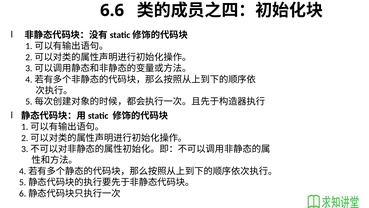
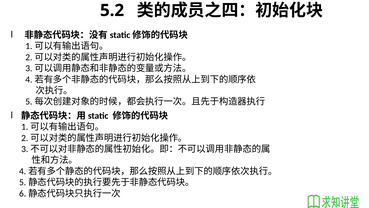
6.6: 6.6 -> 5.2 (112, 10)
